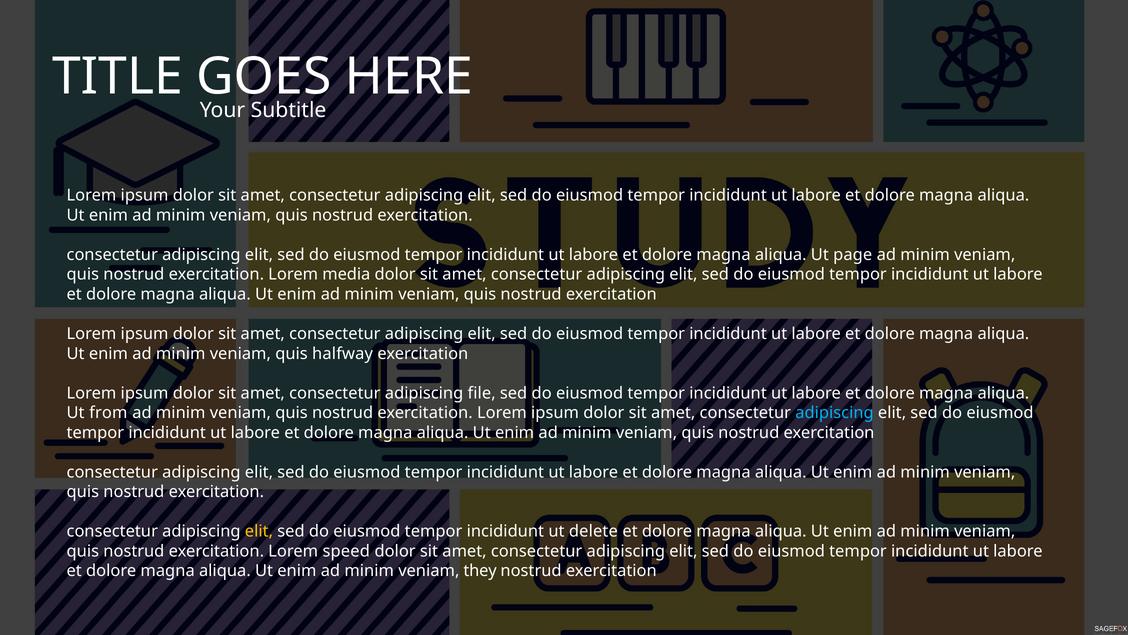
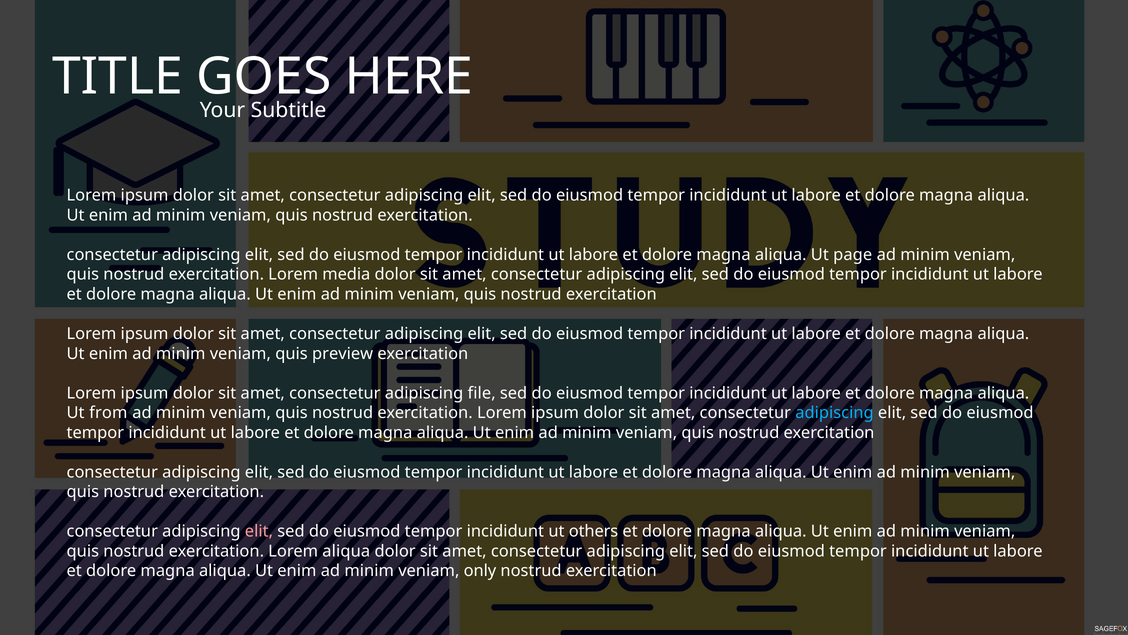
halfway: halfway -> preview (343, 353)
elit colour: yellow -> pink (259, 531)
delete: delete -> others (594, 531)
Lorem speed: speed -> aliqua (346, 551)
they: they -> only (480, 571)
